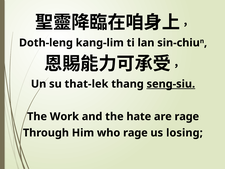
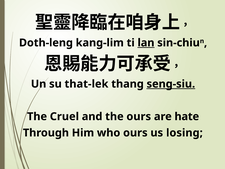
lan underline: none -> present (146, 43)
Work: Work -> Cruel (64, 116)
the hate: hate -> ours (139, 116)
are rage: rage -> hate (187, 116)
who rage: rage -> ours (135, 133)
